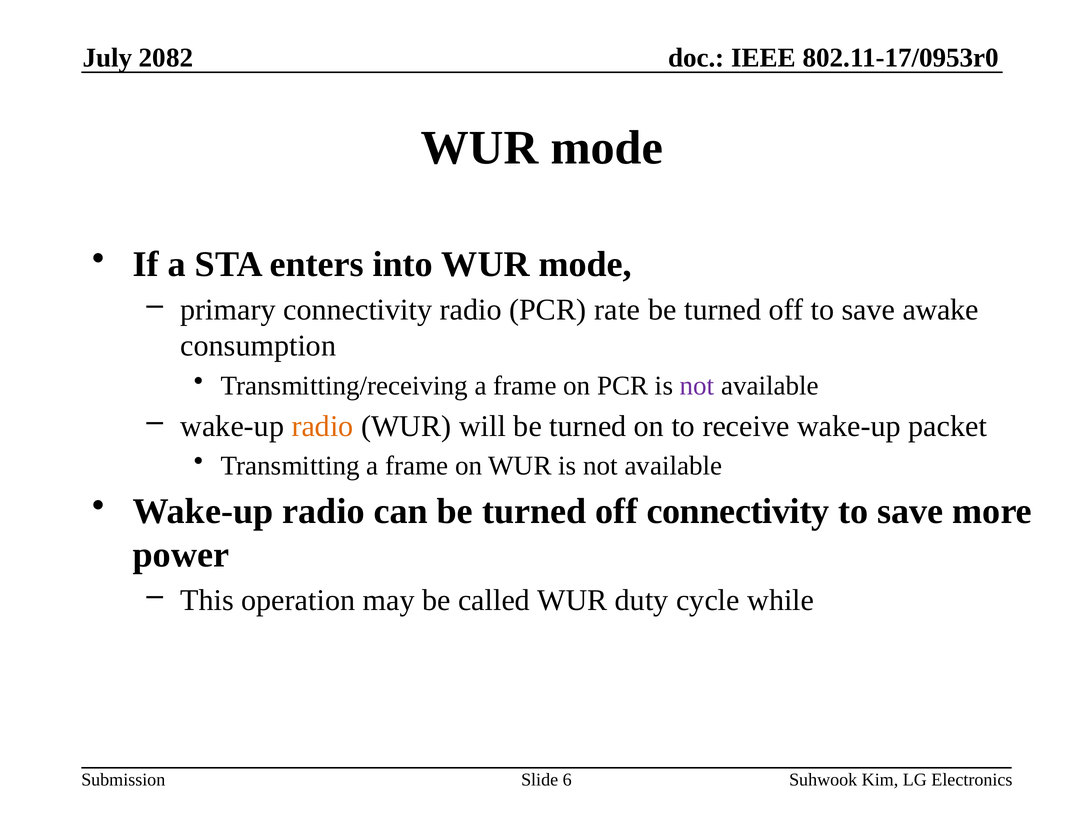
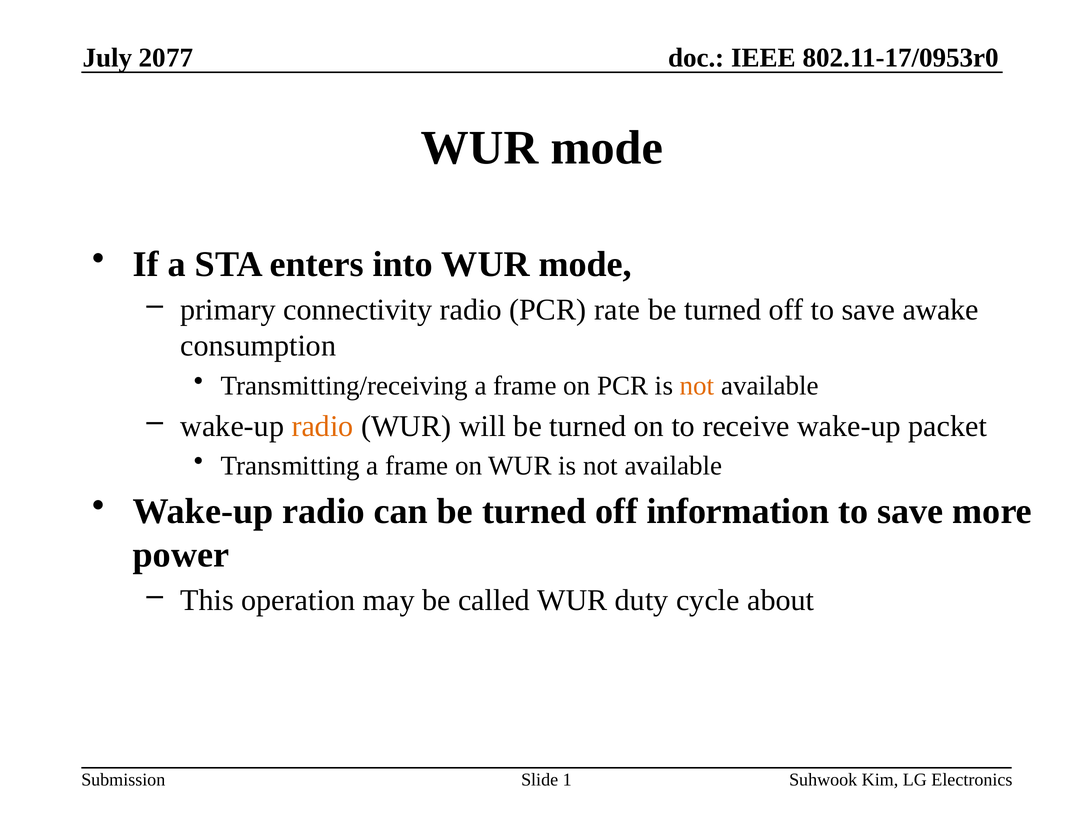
2082: 2082 -> 2077 (166, 58)
not colour: purple -> orange (697, 386)
off connectivity: connectivity -> information (738, 511)
while: while -> about (781, 600)
6: 6 -> 1 (567, 780)
